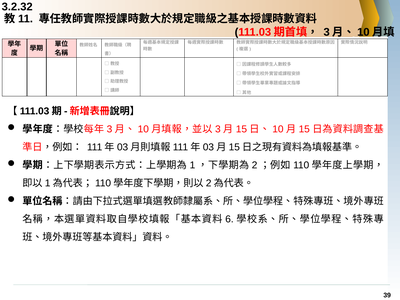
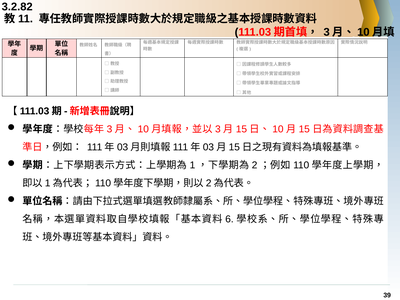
3.2.32: 3.2.32 -> 3.2.82 (17, 7)
